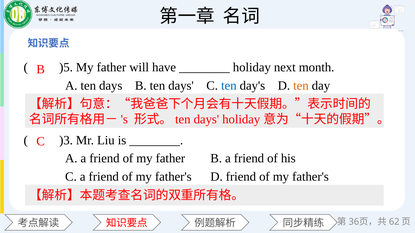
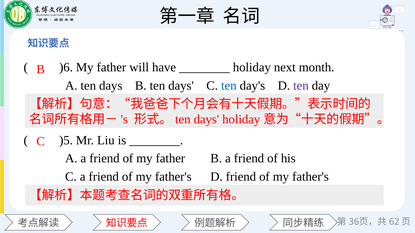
)5: )5 -> )6 (66, 67)
ten colour: orange -> purple (301, 86)
)3: )3 -> )5 (66, 140)
